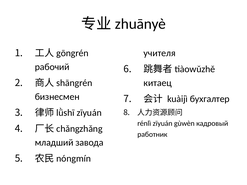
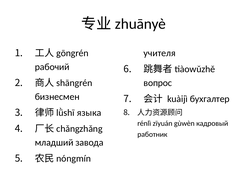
китаец: китаец -> вопрос (158, 83)
zīyuán: zīyuán -> языка (89, 113)
